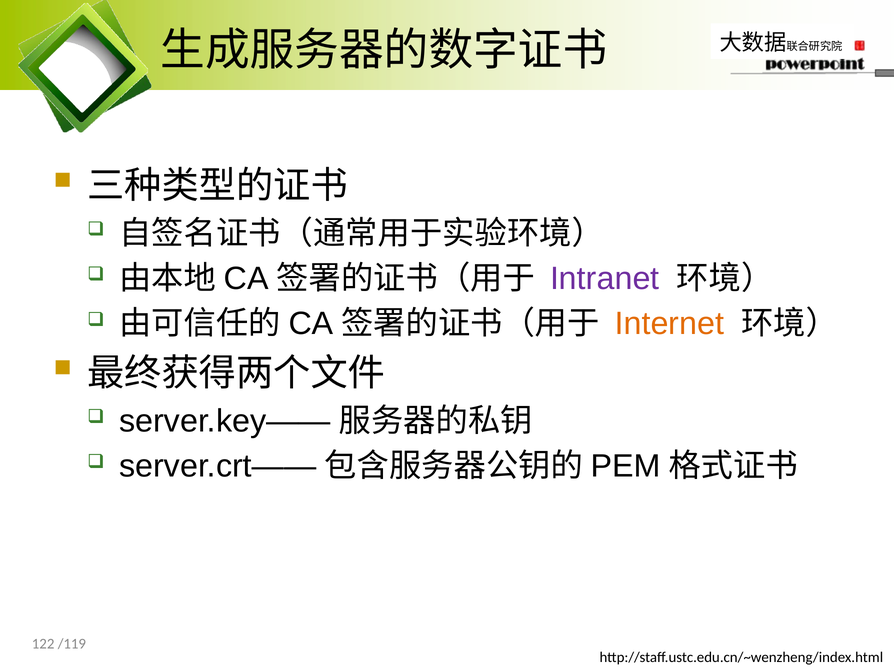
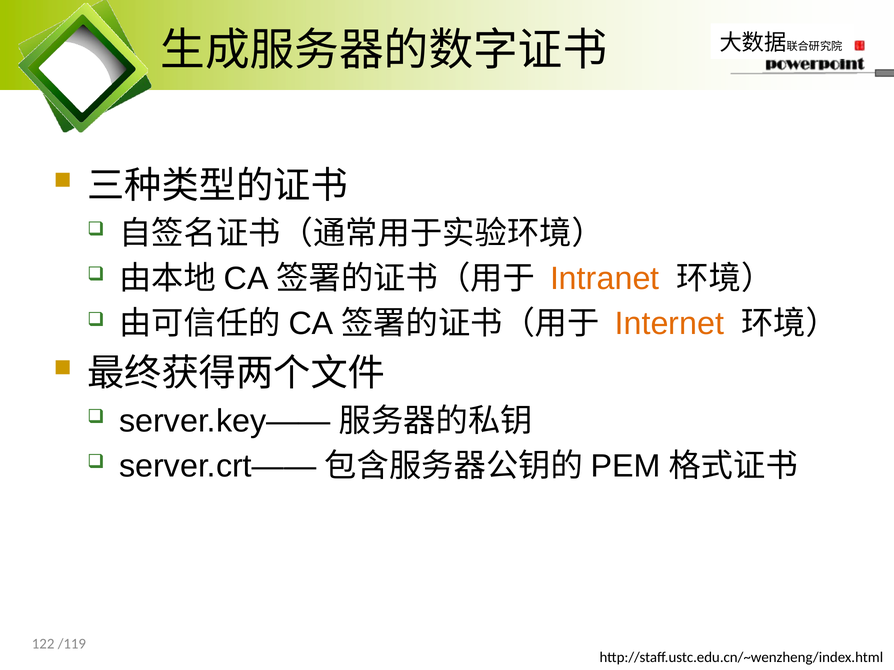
Intranet colour: purple -> orange (605, 279)
